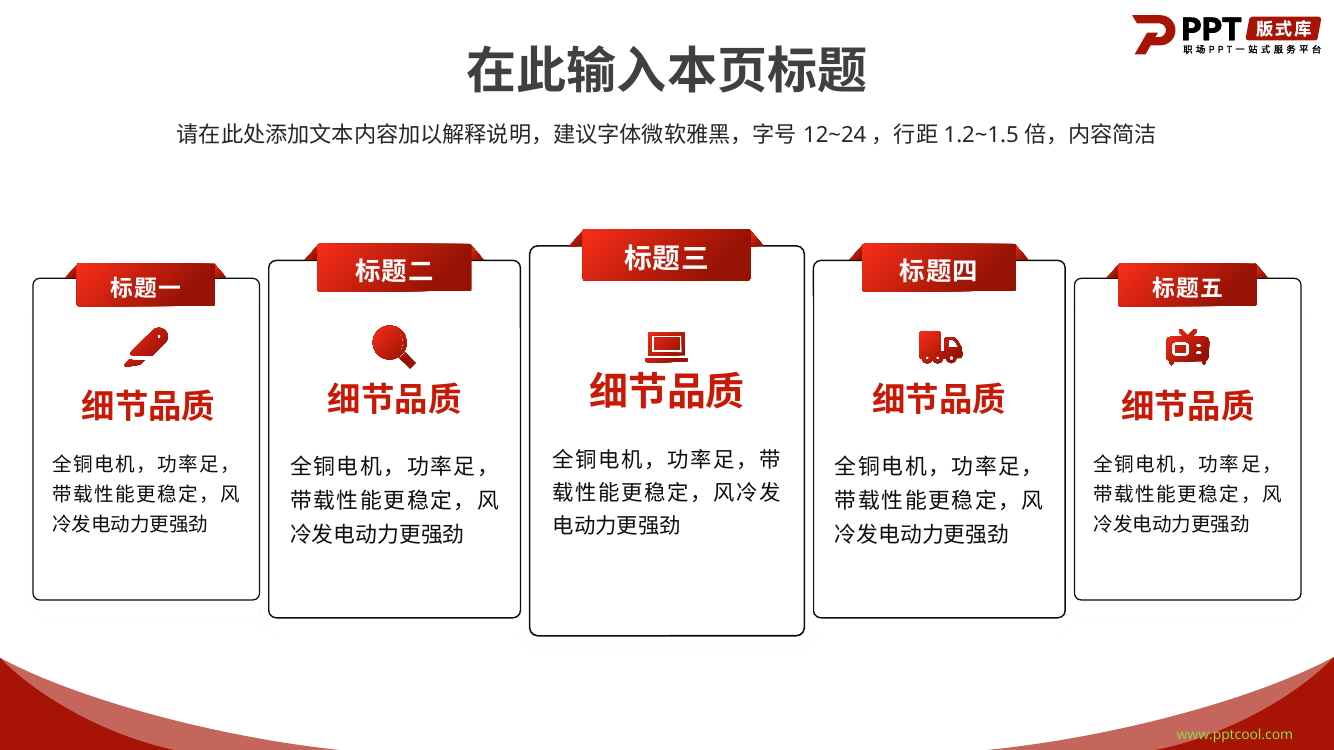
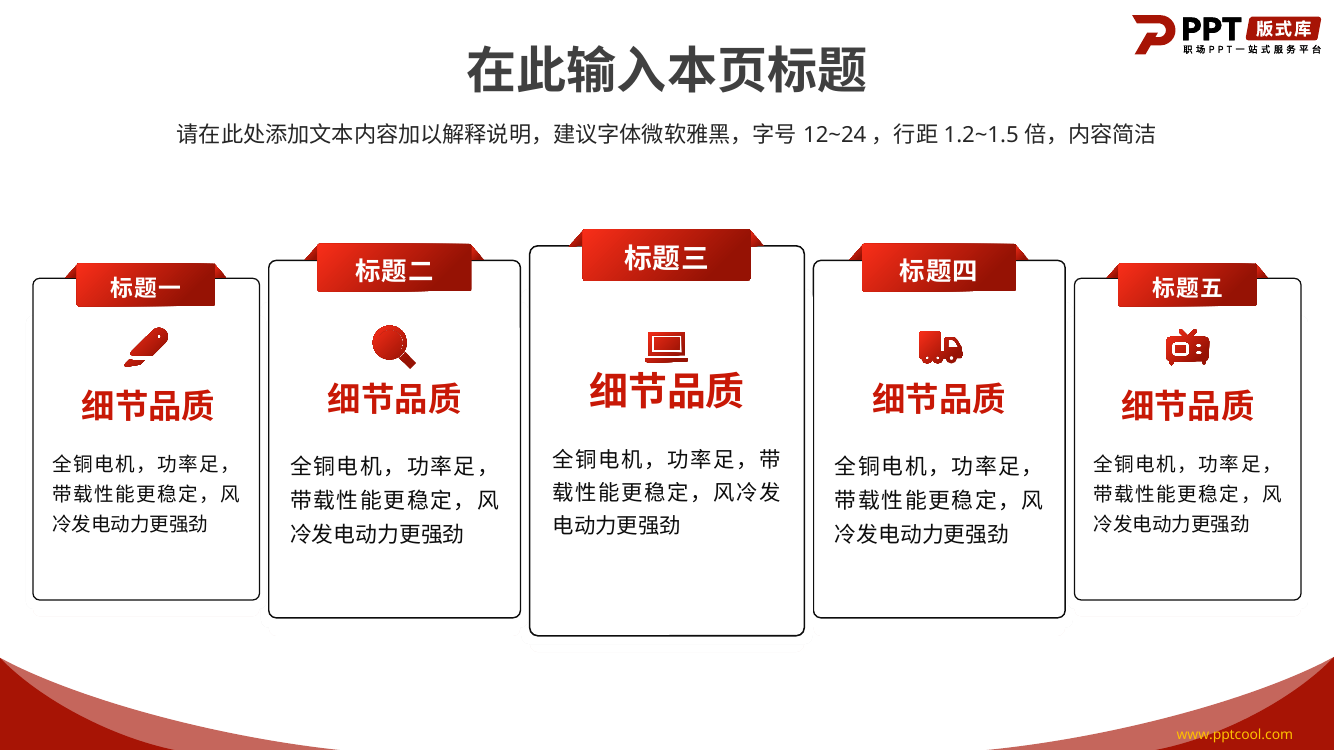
www.pptcool.com colour: light green -> yellow (1235, 735)
